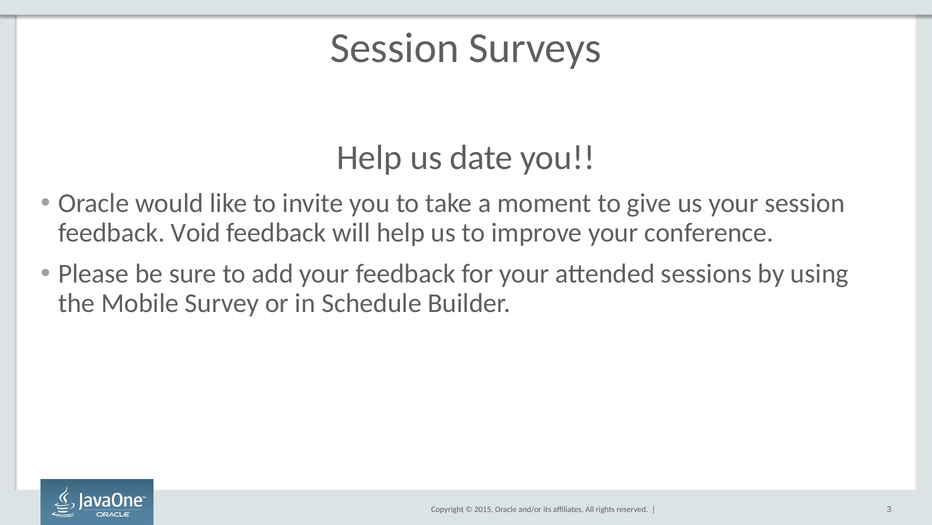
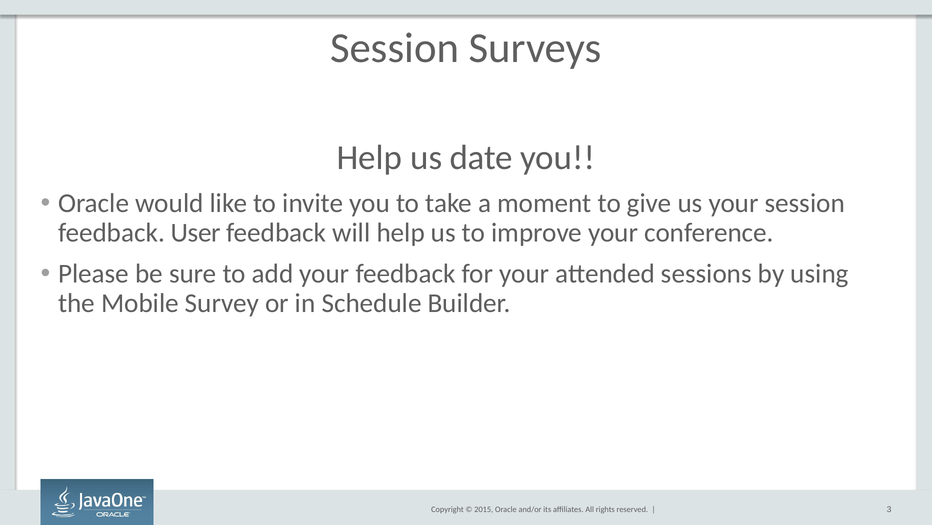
Void: Void -> User (196, 232)
